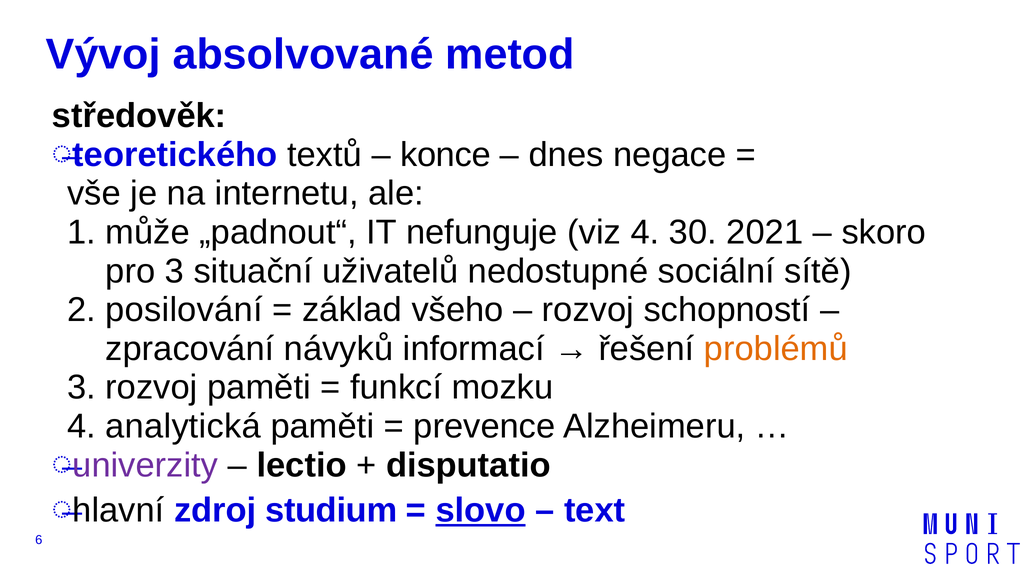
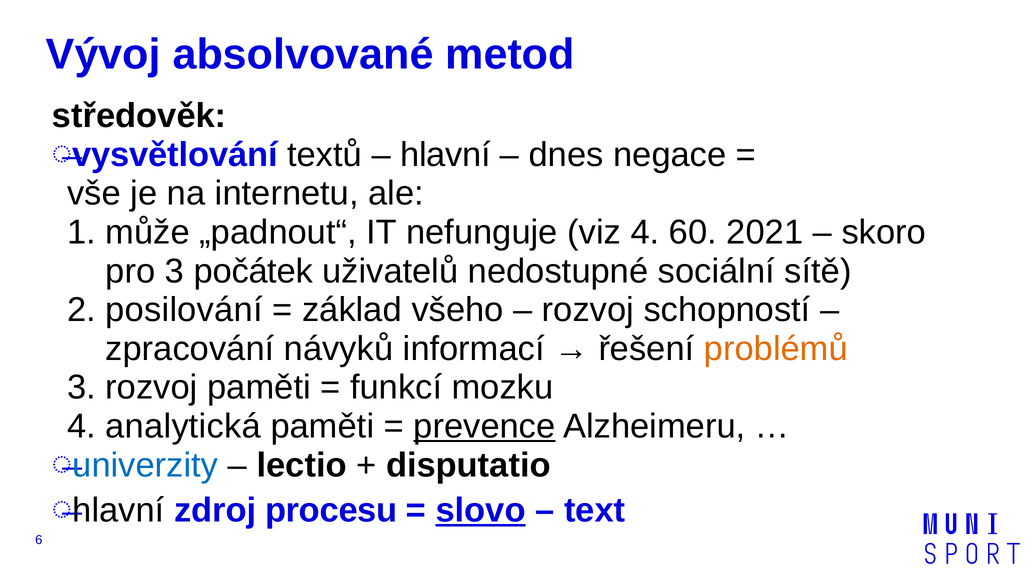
teoretického: teoretického -> vysvětlování (175, 155)
konce: konce -> hlavní (445, 155)
30: 30 -> 60 (693, 232)
situační: situační -> počátek (253, 271)
prevence underline: none -> present (484, 426)
univerzity colour: purple -> blue (145, 465)
studium: studium -> procesu (331, 511)
